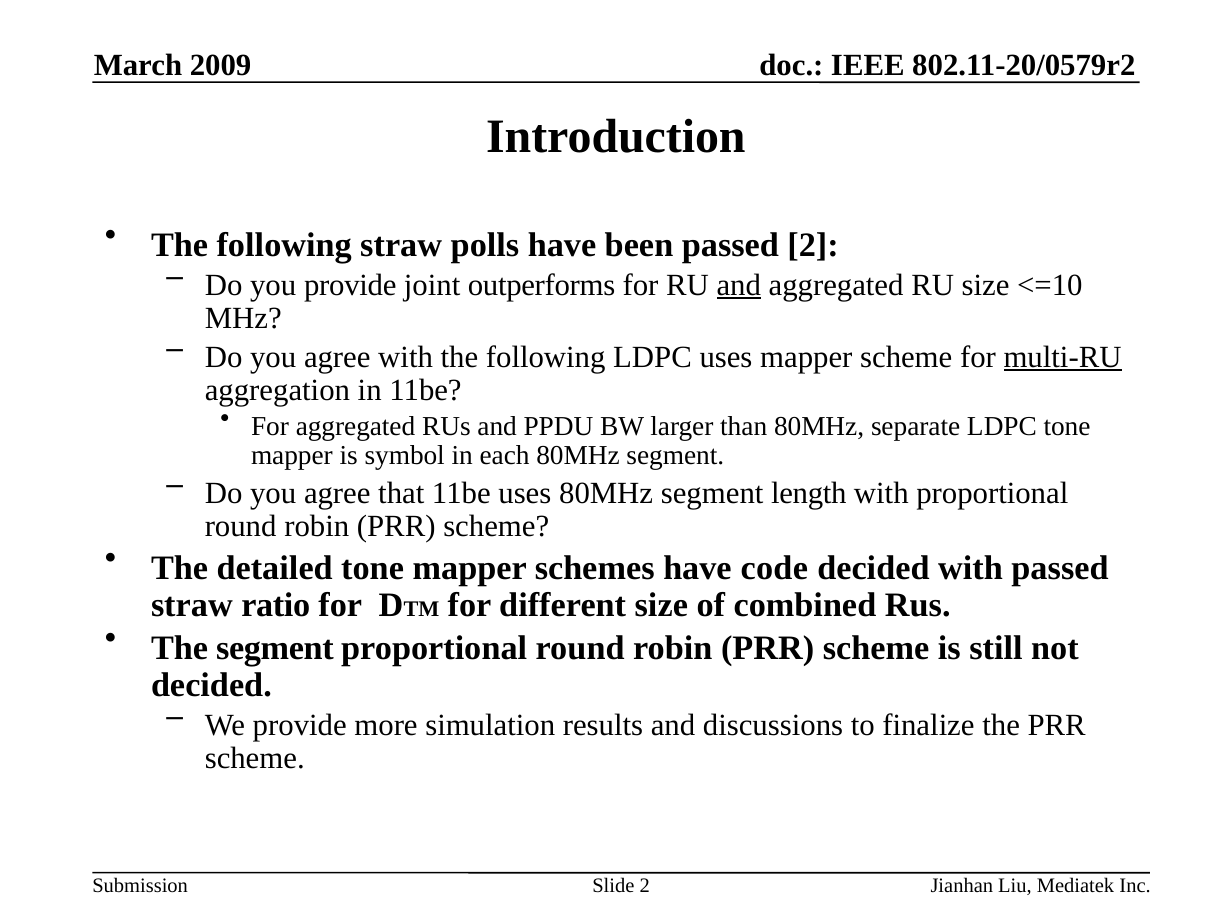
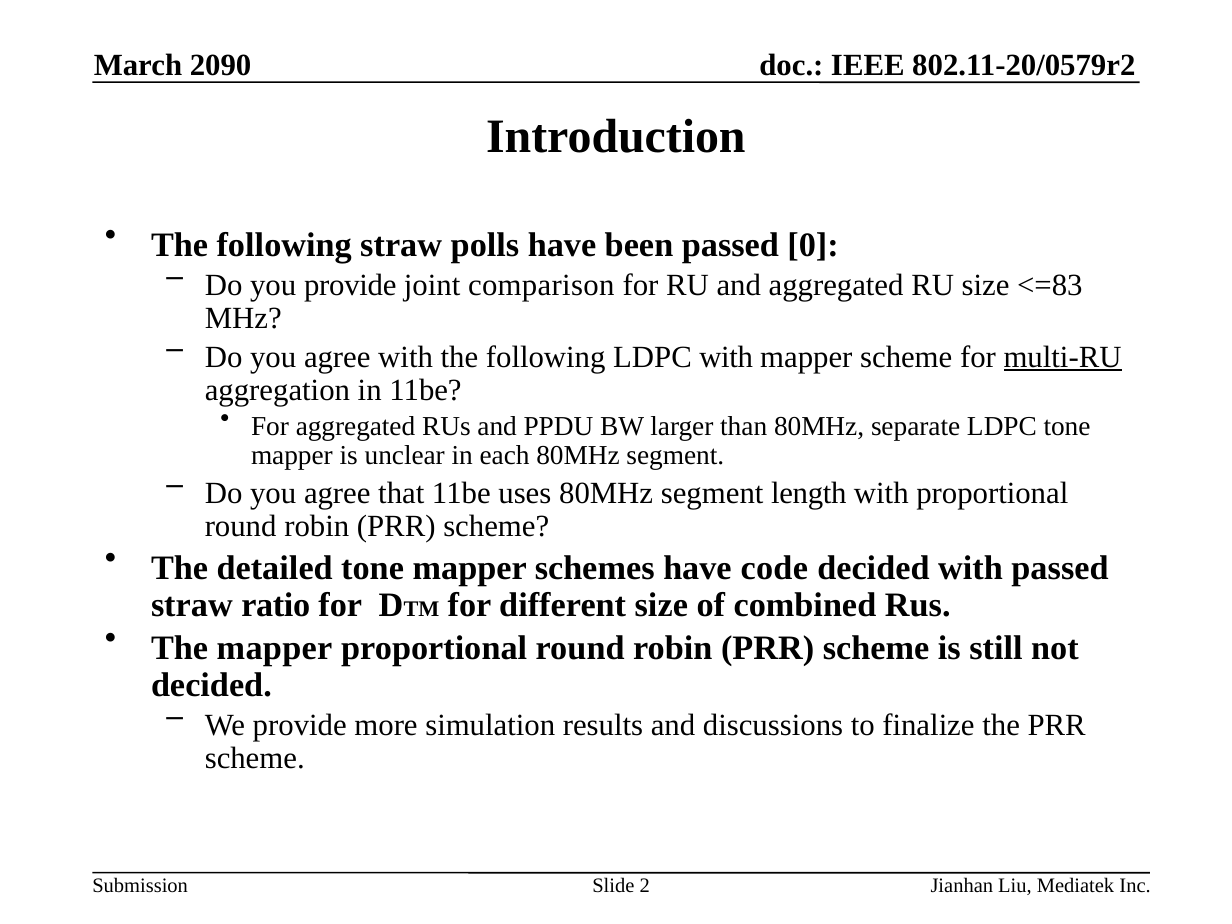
2009: 2009 -> 2090 (221, 66)
passed 2: 2 -> 0 (813, 245)
outperforms: outperforms -> comparison (541, 285)
and underline: present -> none (739, 285)
<=10: <=10 -> <=83 (1050, 285)
LDPC uses: uses -> with (726, 357)
symbol: symbol -> unclear (405, 456)
The segment: segment -> mapper (275, 648)
